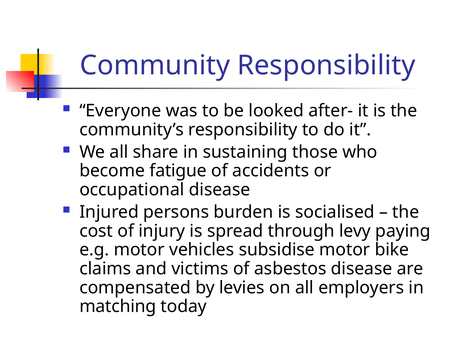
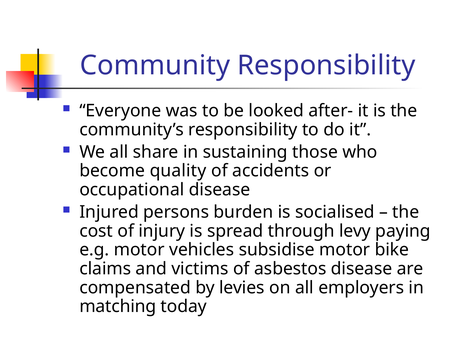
fatigue: fatigue -> quality (178, 171)
